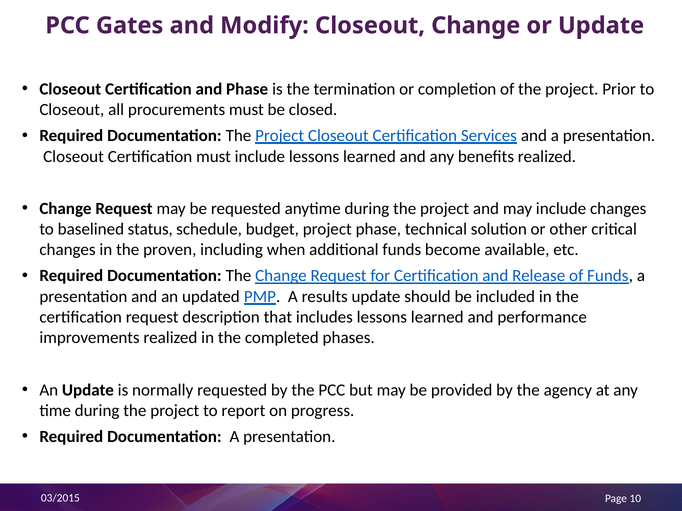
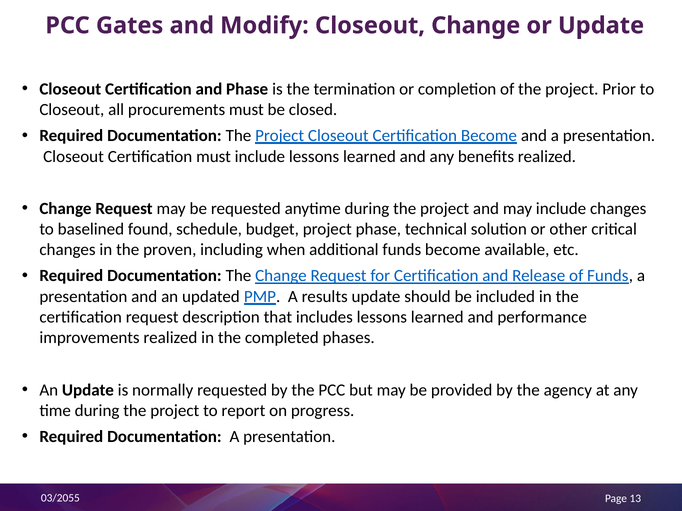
Certification Services: Services -> Become (489, 136)
status: status -> found (150, 229)
03/2015: 03/2015 -> 03/2055 (60, 499)
10: 10 -> 13 (635, 499)
